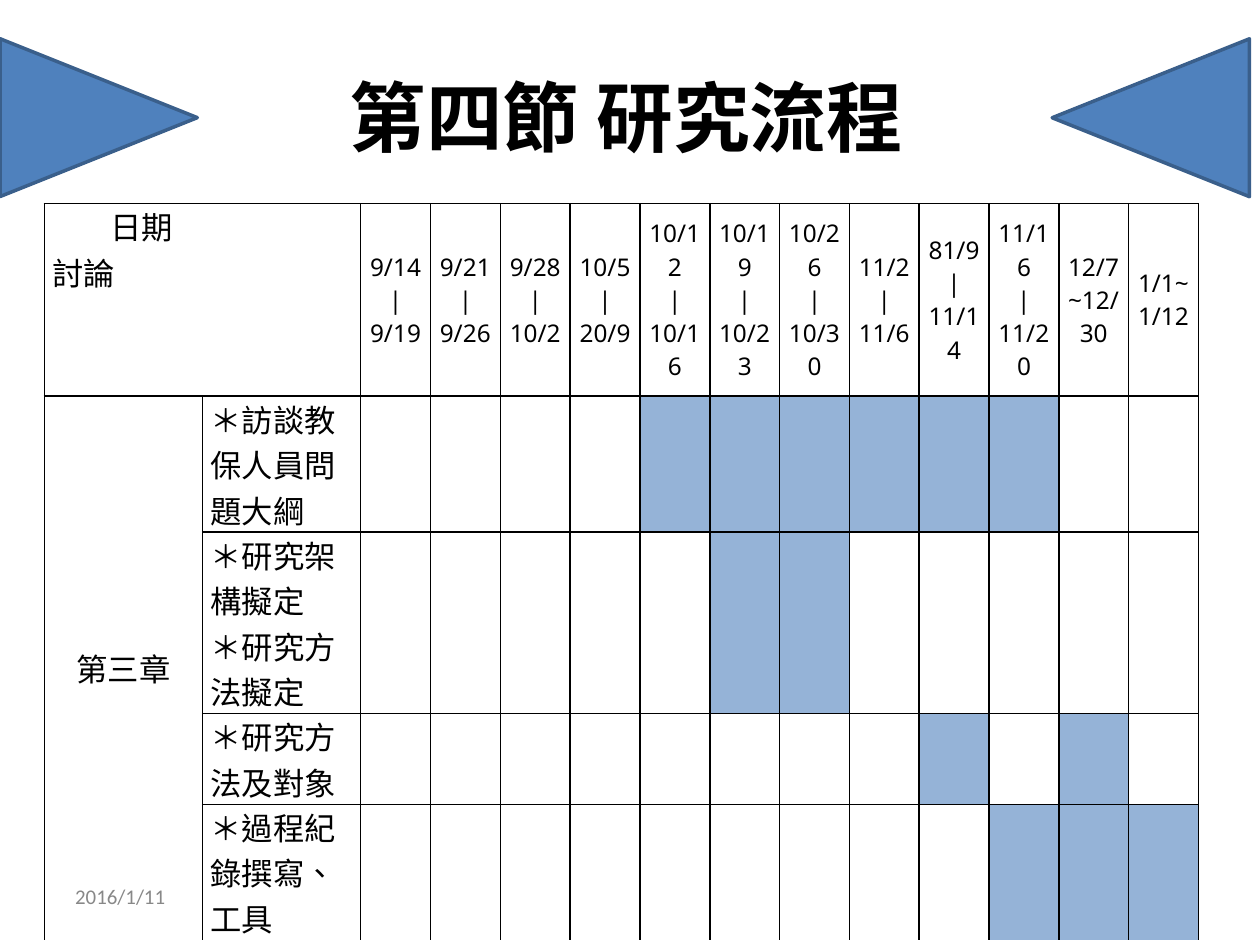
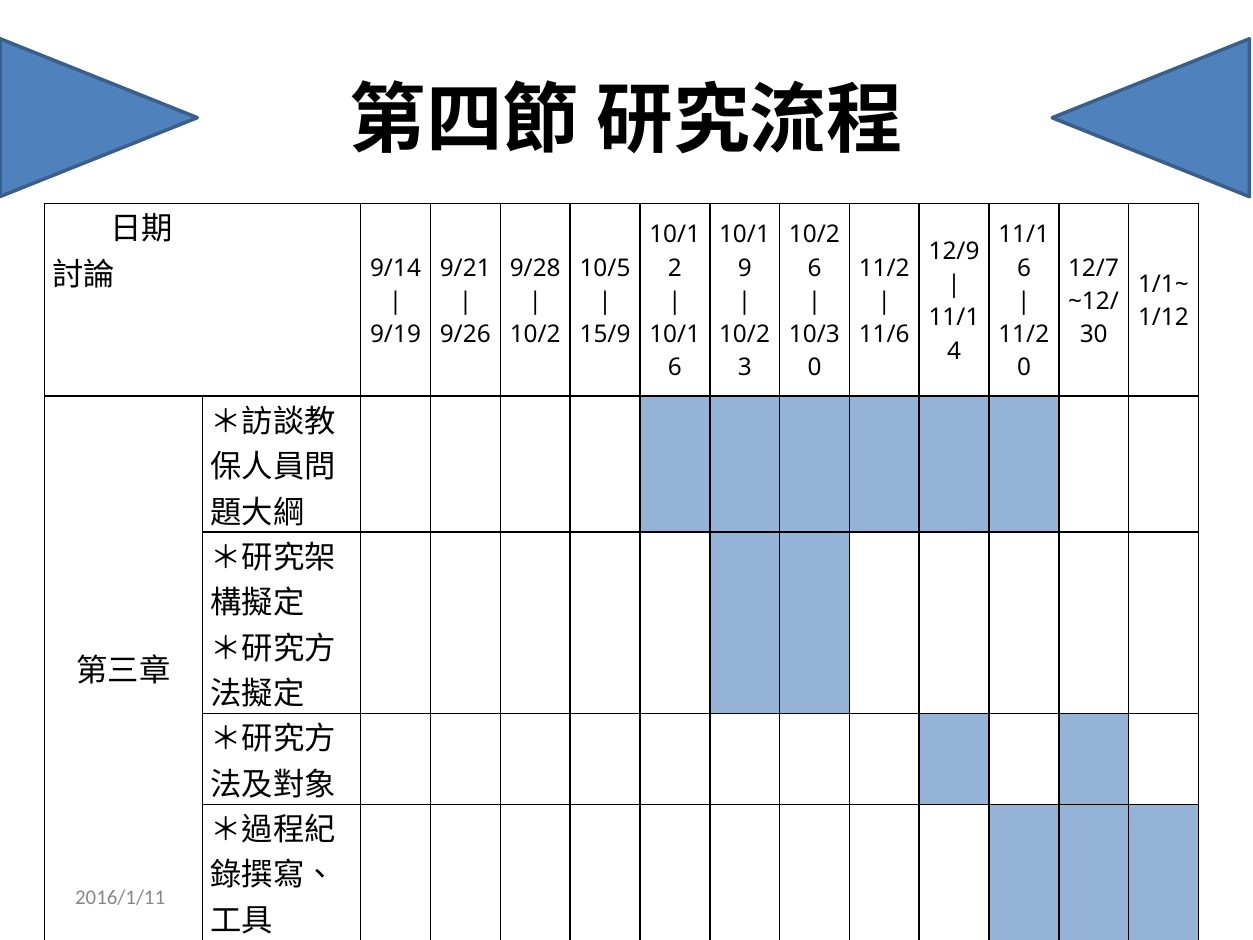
81/9: 81/9 -> 12/9 (954, 251)
20/9: 20/9 -> 15/9 (605, 334)
